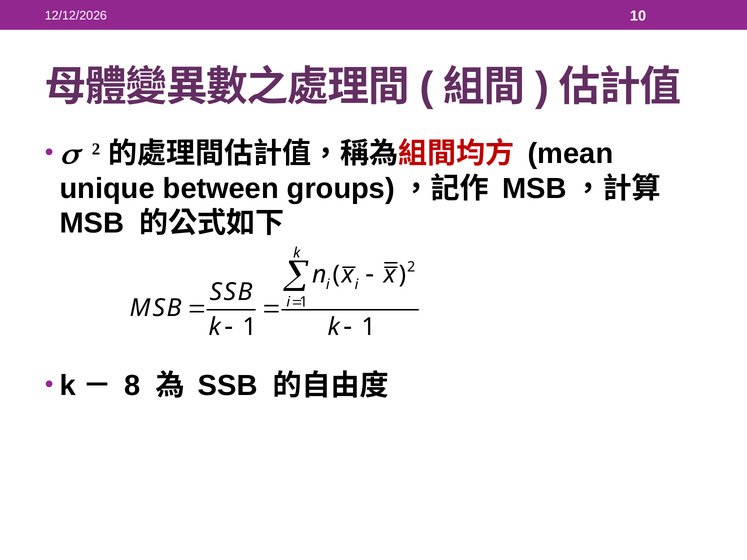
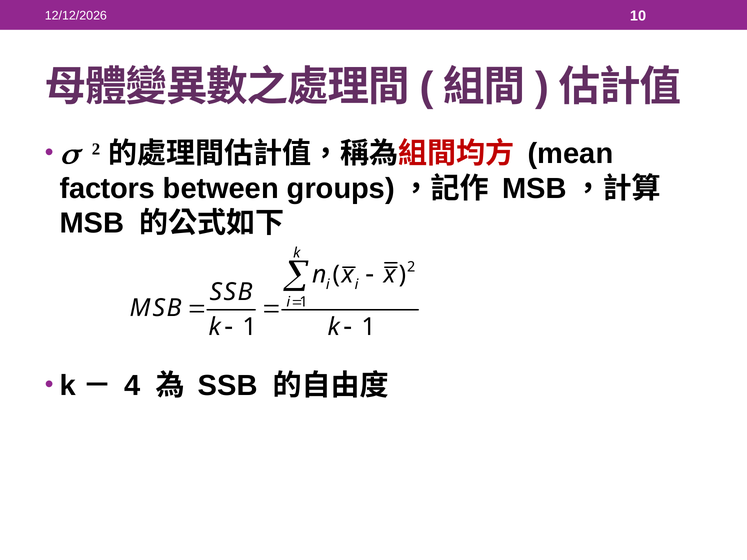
unique: unique -> factors (107, 189)
8: 8 -> 4 (133, 386)
